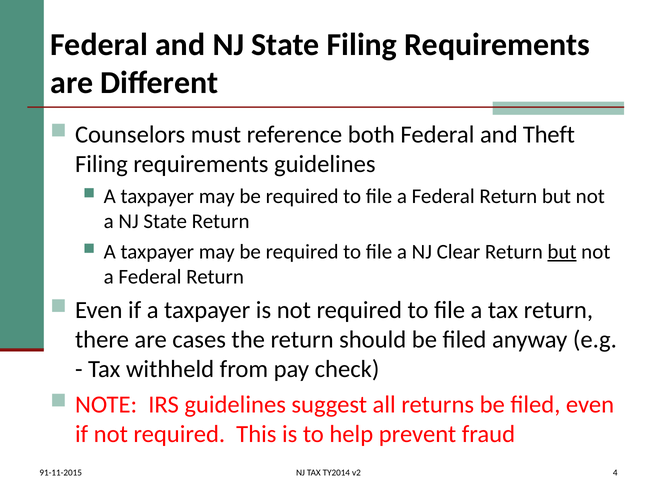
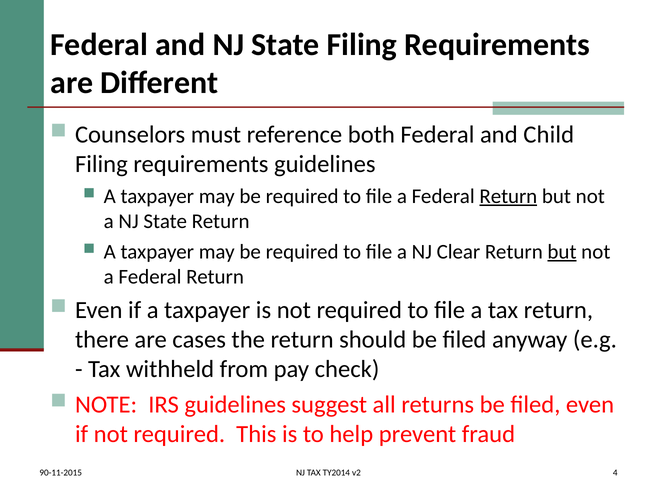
Theft: Theft -> Child (549, 135)
Return underline: none -> present (508, 197)
91-11-2015: 91-11-2015 -> 90-11-2015 (61, 473)
